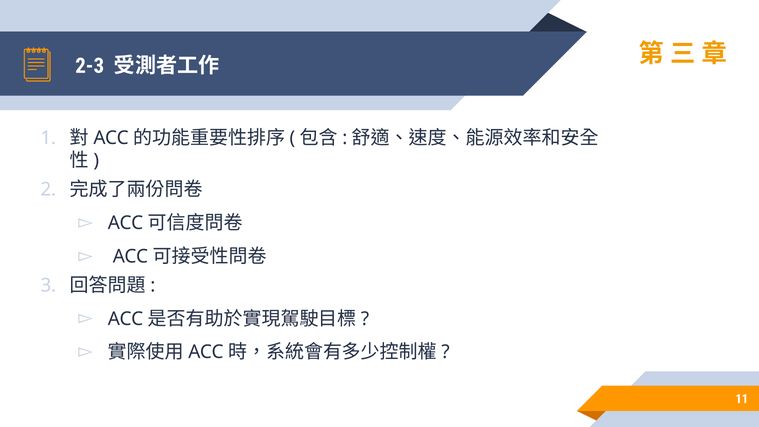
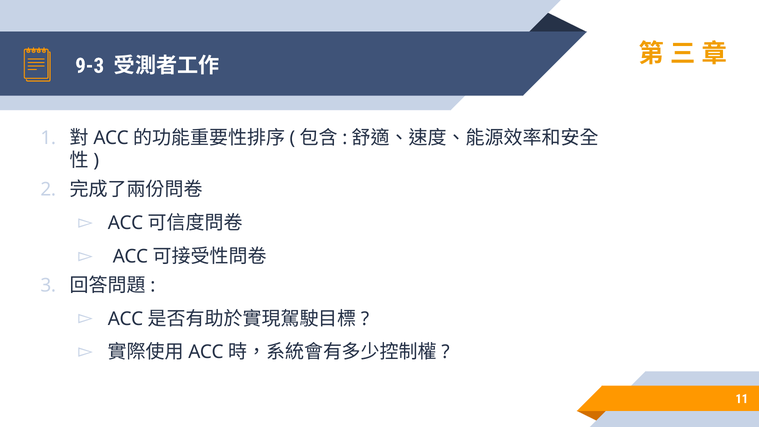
2-3: 2-3 -> 9-3 (90, 66)
